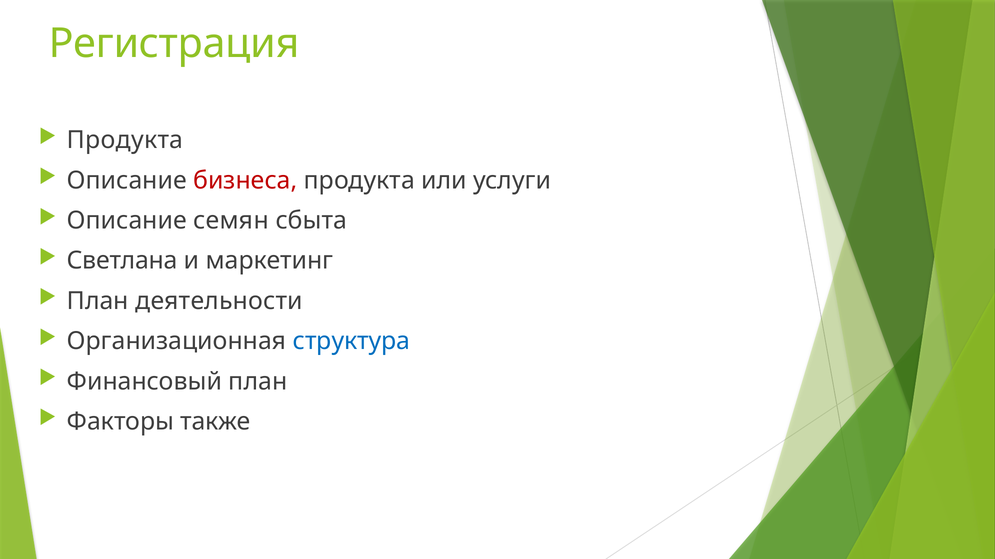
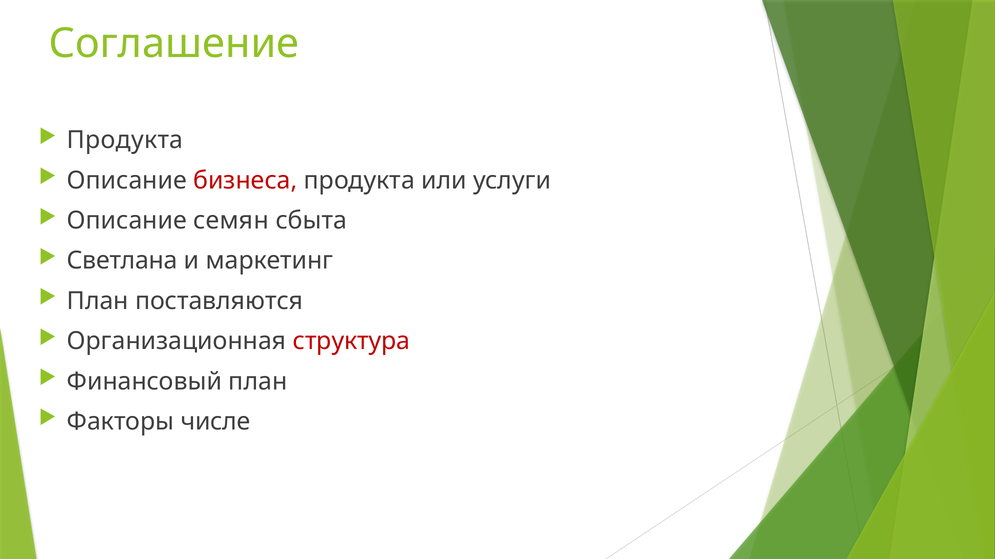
Регистрация: Регистрация -> Соглашение (174, 44)
деятельности: деятельности -> поставляются (219, 301)
структура colour: blue -> red (351, 342)
также: также -> числе (216, 422)
